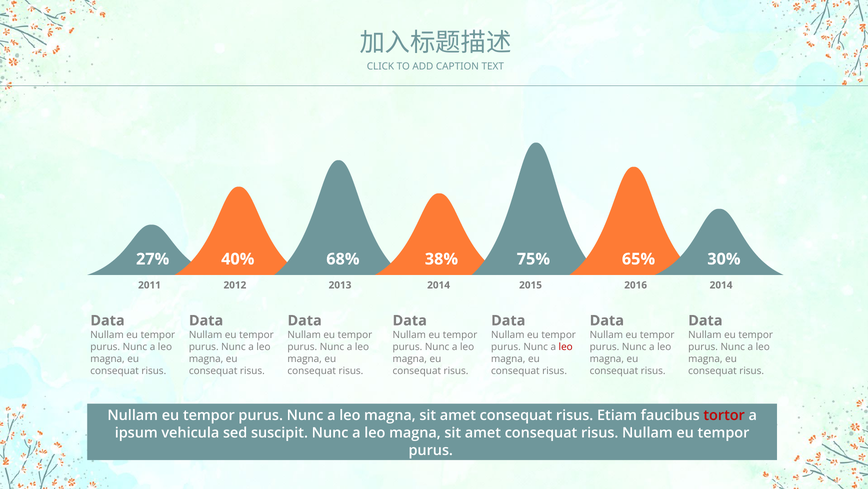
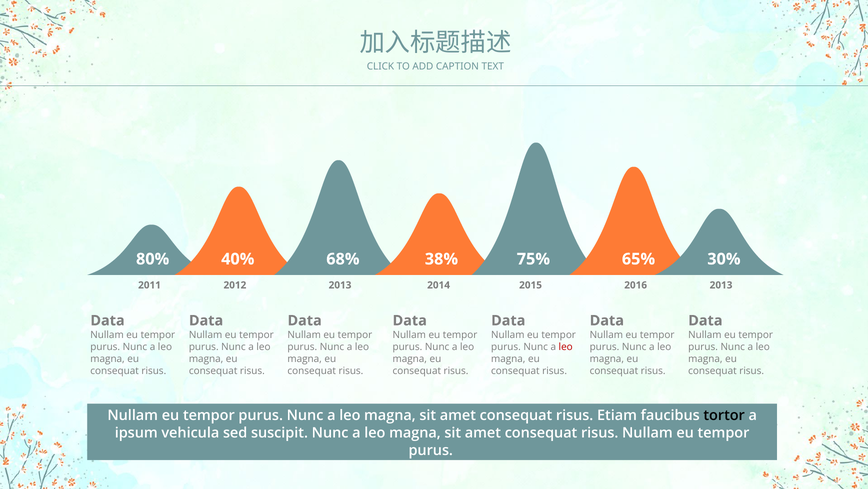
27%: 27% -> 80% (153, 259)
2014 2014: 2014 -> 2013 (721, 285)
tortor colour: red -> black (724, 415)
